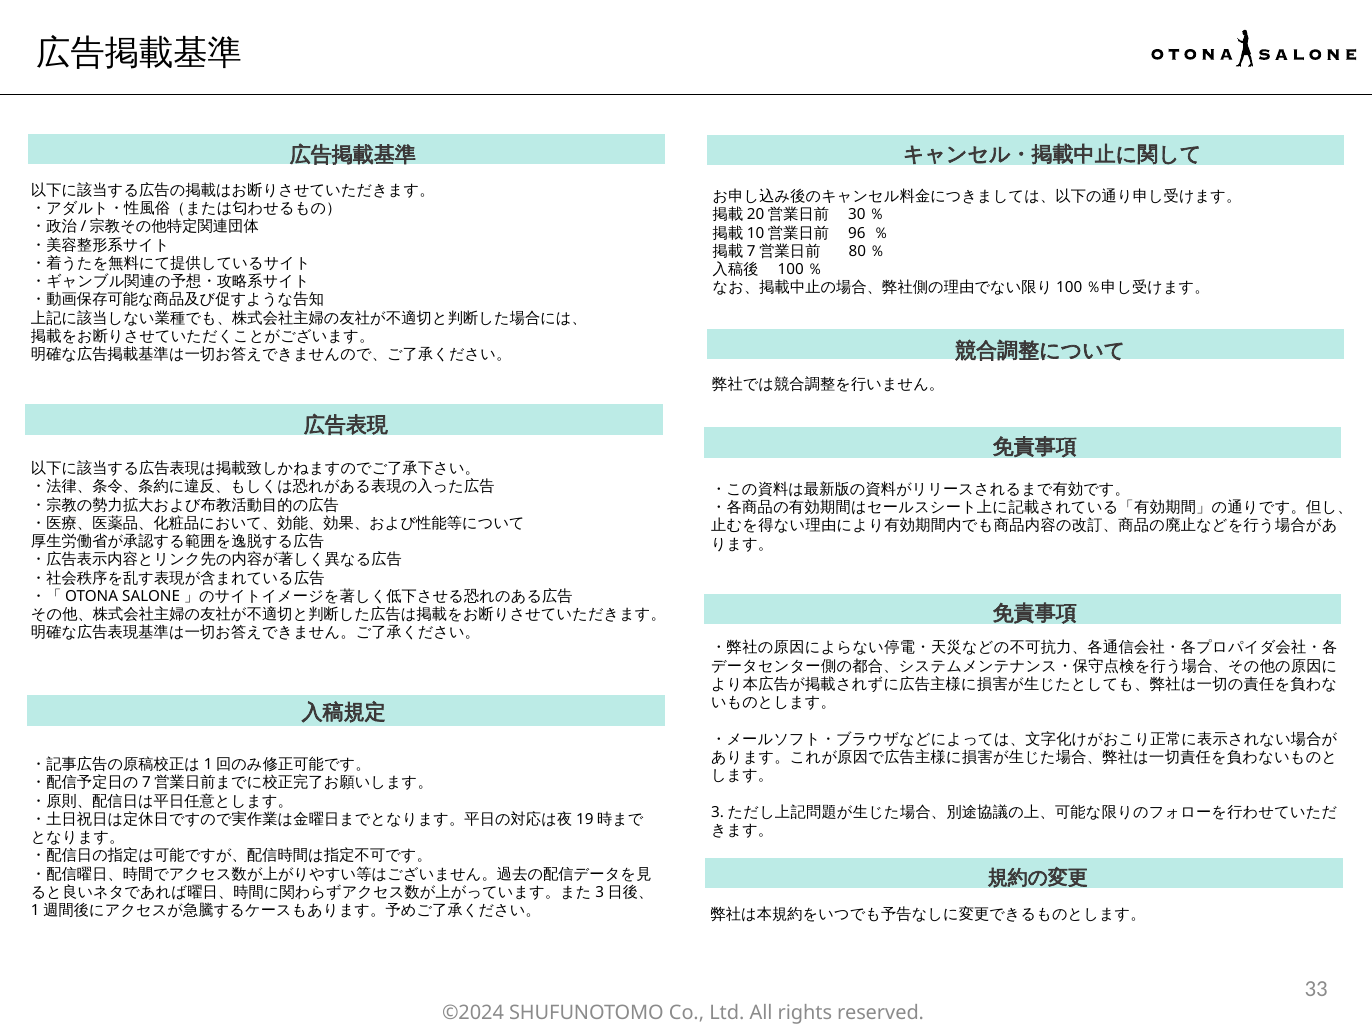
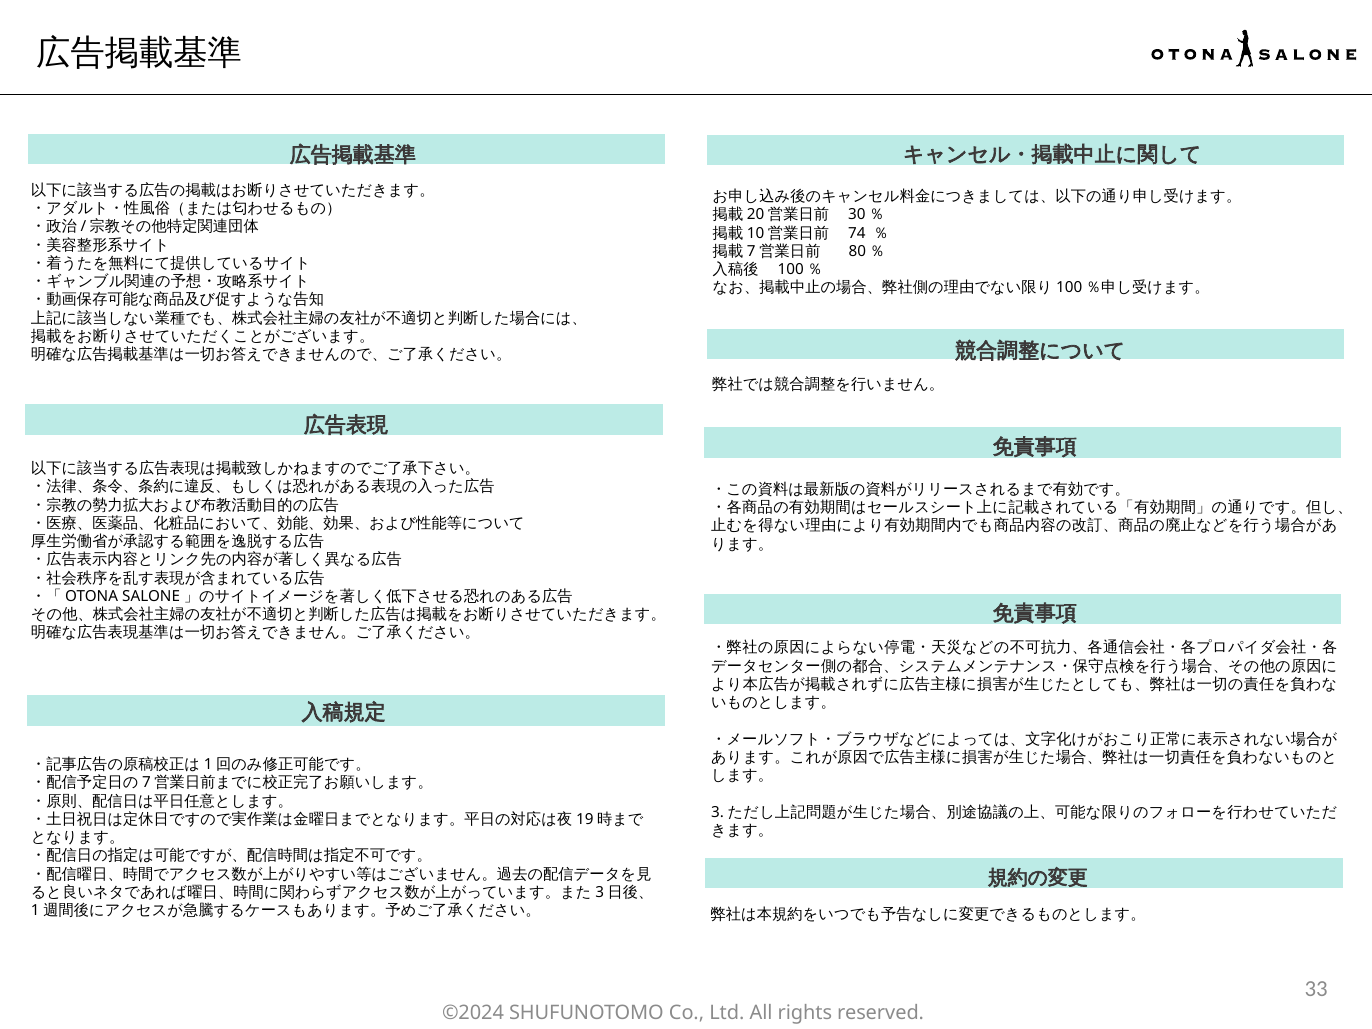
96: 96 -> 74 (857, 233)
